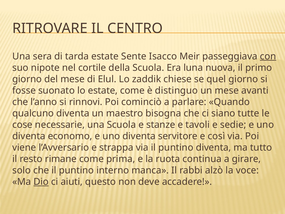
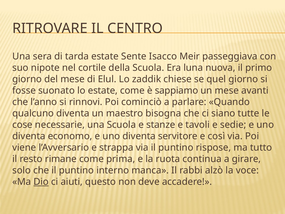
con underline: present -> none (268, 56)
distinguo: distinguo -> sappiamo (177, 90)
puntino diventa: diventa -> rispose (213, 147)
